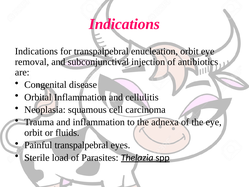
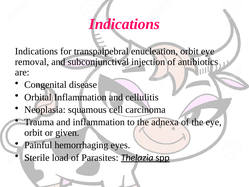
fluids: fluids -> given (67, 132)
Painful transpalpebral: transpalpebral -> hemorrhaging (81, 145)
